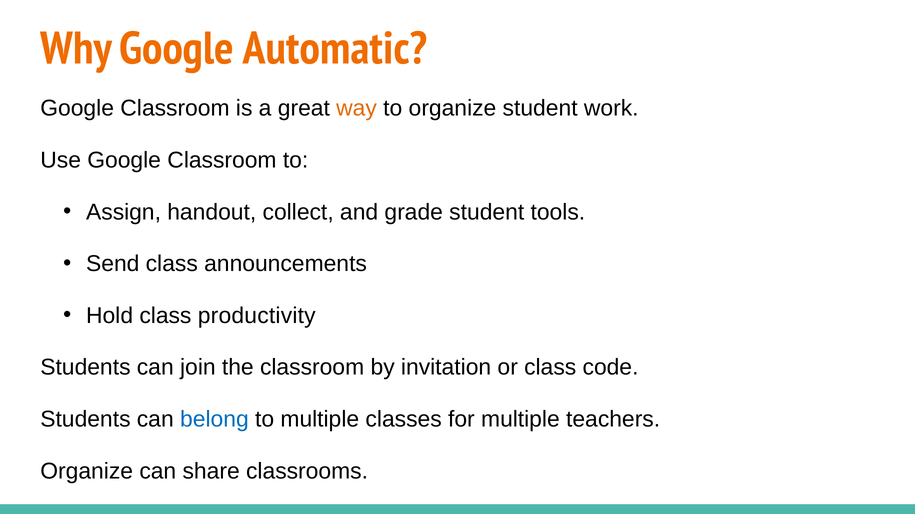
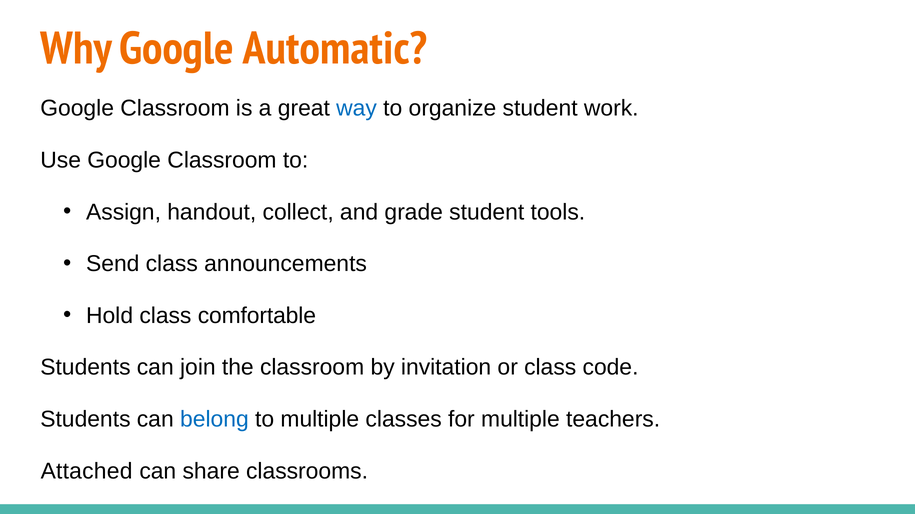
way colour: orange -> blue (357, 109)
productivity: productivity -> comfortable (257, 316)
Organize: Organize -> Attached (87, 472)
